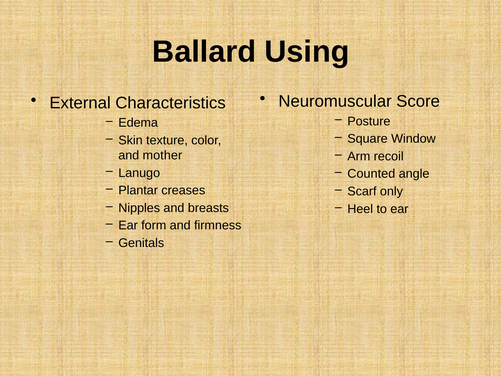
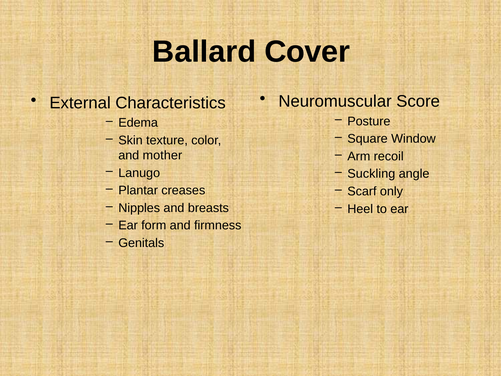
Using: Using -> Cover (307, 52)
Counted: Counted -> Suckling (371, 174)
